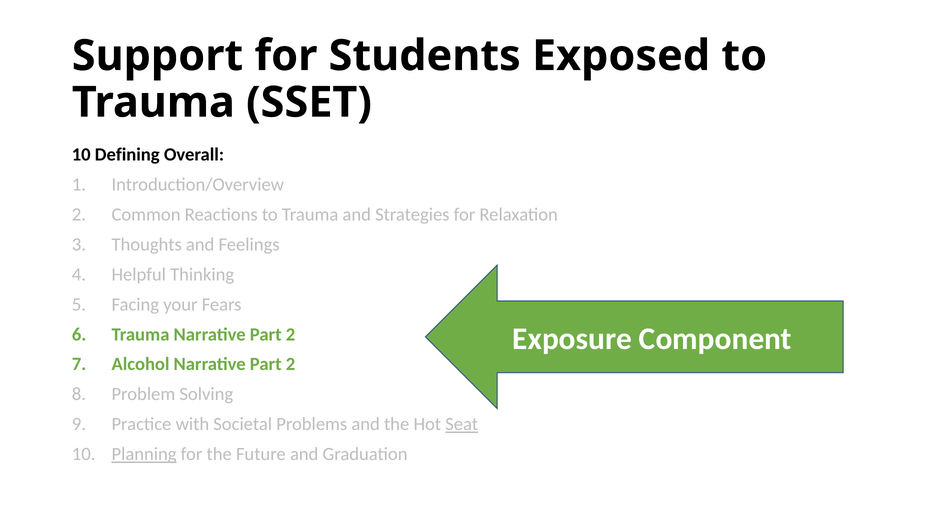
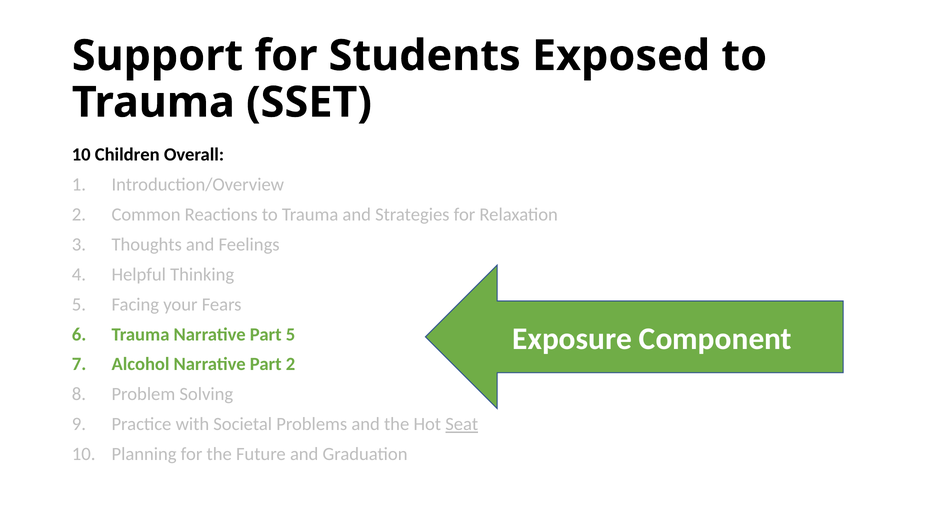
Defining: Defining -> Children (127, 155)
Trauma Narrative Part 2: 2 -> 5 (291, 334)
Planning underline: present -> none (144, 454)
